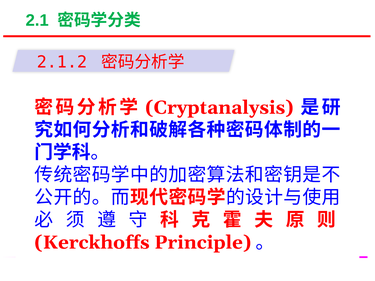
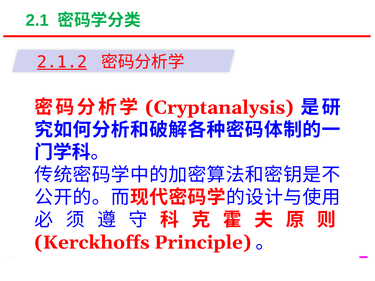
2.1.2 underline: none -> present (62, 62)
